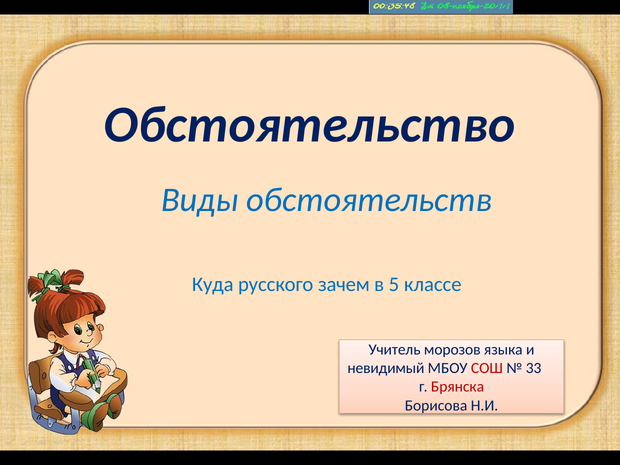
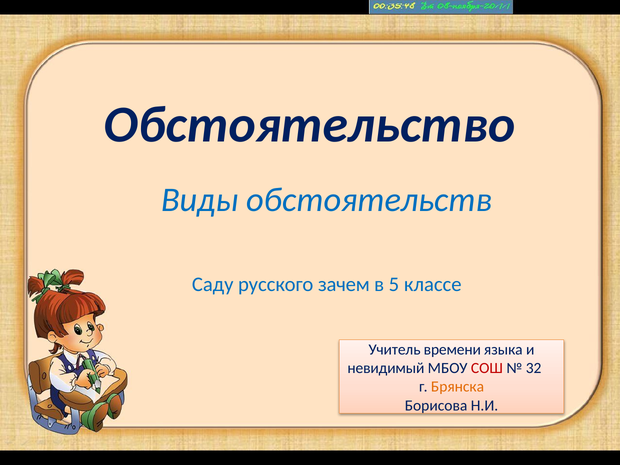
Куда: Куда -> Саду (213, 285)
морозов: морозов -> времени (452, 350)
33: 33 -> 32 (534, 368)
Брянска colour: red -> orange (458, 387)
